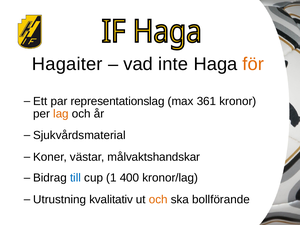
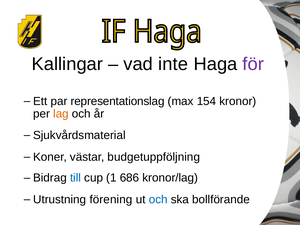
Hagaiter: Hagaiter -> Kallingar (67, 64)
för colour: orange -> purple (253, 64)
361: 361 -> 154 (206, 101)
målvaktshandskar: målvaktshandskar -> budgetuppföljning (154, 157)
400: 400 -> 686 (129, 178)
kvalitativ: kvalitativ -> förening (111, 199)
och colour: orange -> blue (158, 199)
